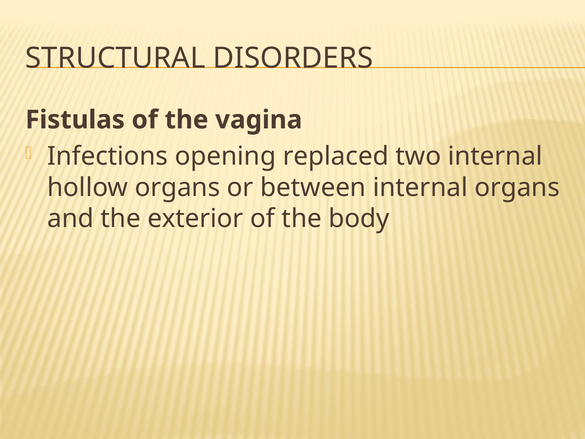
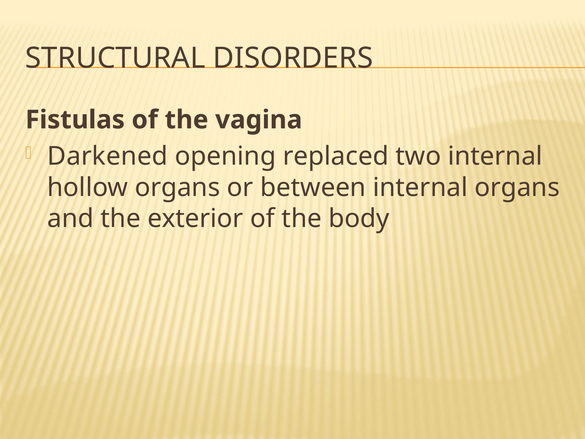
Infections: Infections -> Darkened (108, 156)
